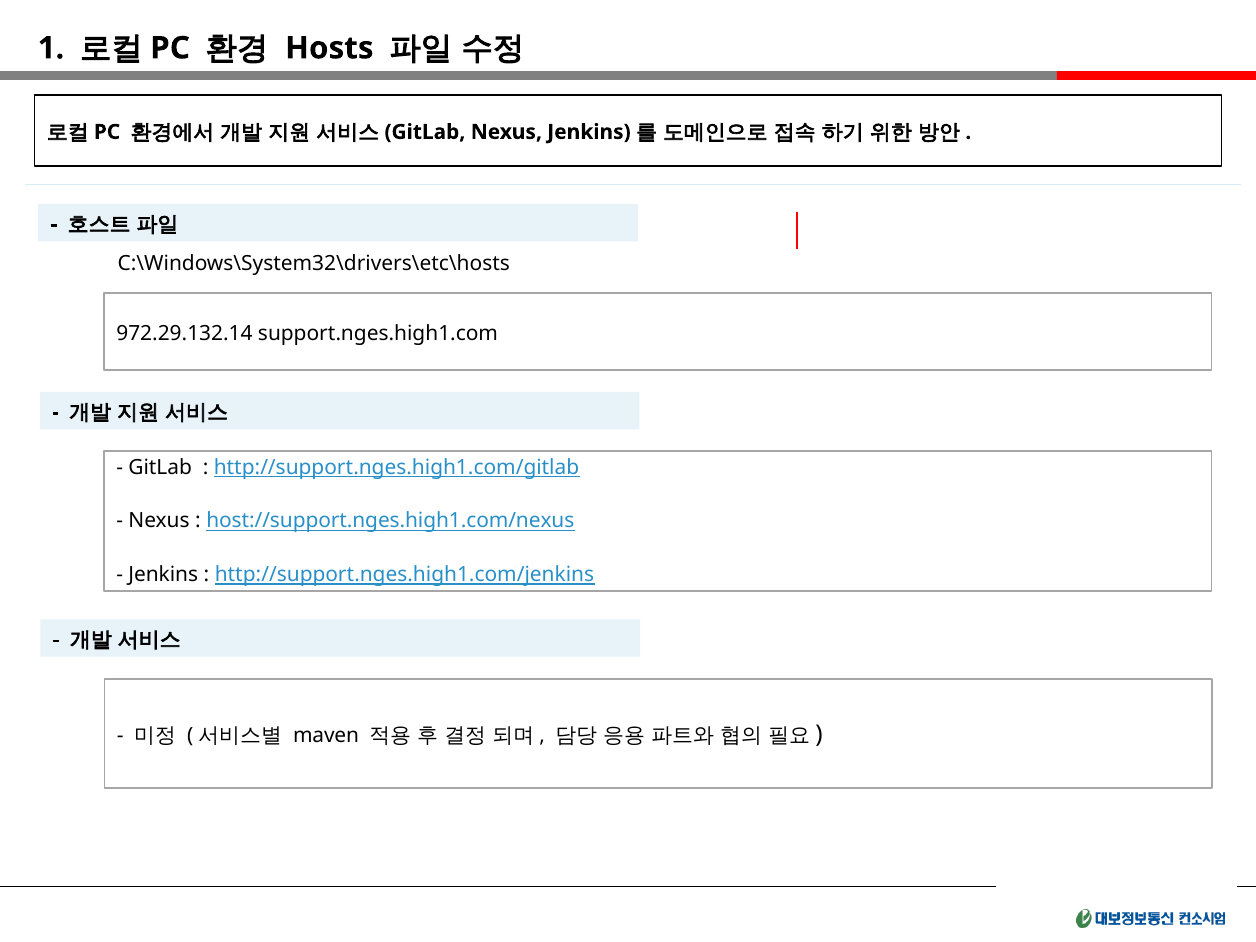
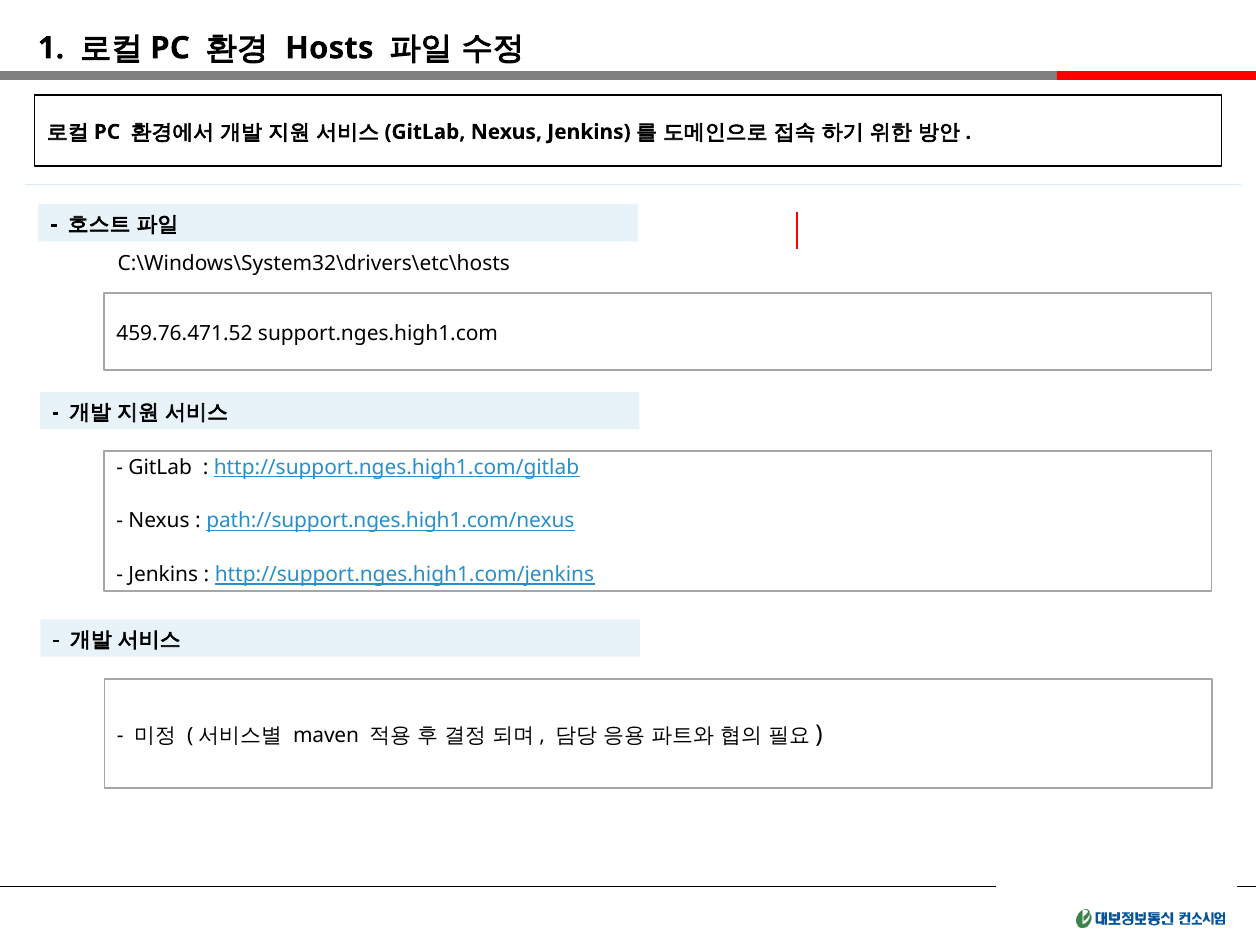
972.29.132.14: 972.29.132.14 -> 459.76.471.52 (184, 333)
host://support.nges.high1.com/nexus: host://support.nges.high1.com/nexus -> path://support.nges.high1.com/nexus (390, 521)
